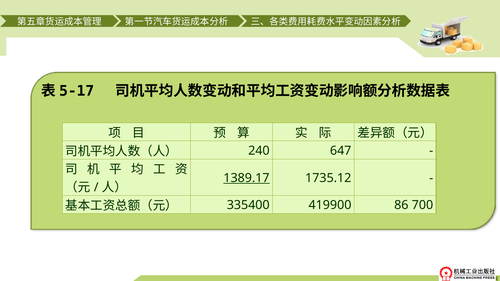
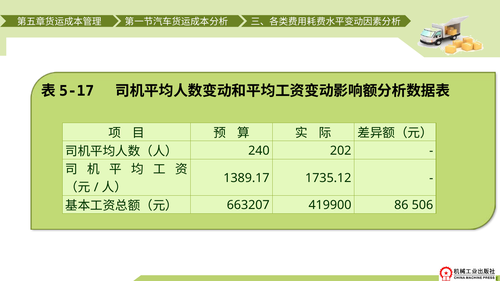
647: 647 -> 202 (341, 151)
1389.17 underline: present -> none (246, 178)
335400: 335400 -> 663207 (248, 205)
700: 700 -> 506 (422, 205)
